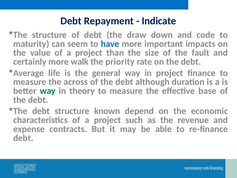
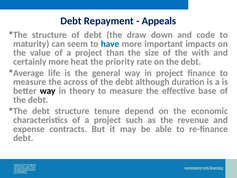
Indicate: Indicate -> Appeals (159, 21)
fault: fault -> with (200, 53)
walk: walk -> heat (80, 62)
way colour: green -> black (48, 91)
known: known -> tenure (107, 111)
